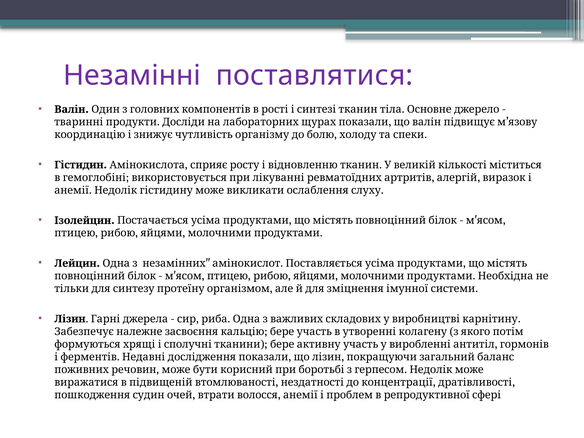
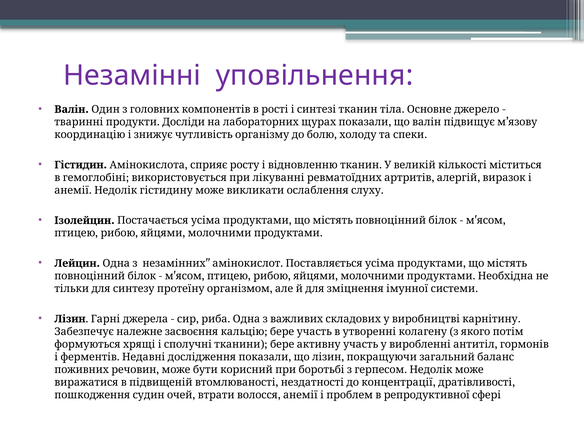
поставлятися: поставлятися -> уповільнення (315, 75)
